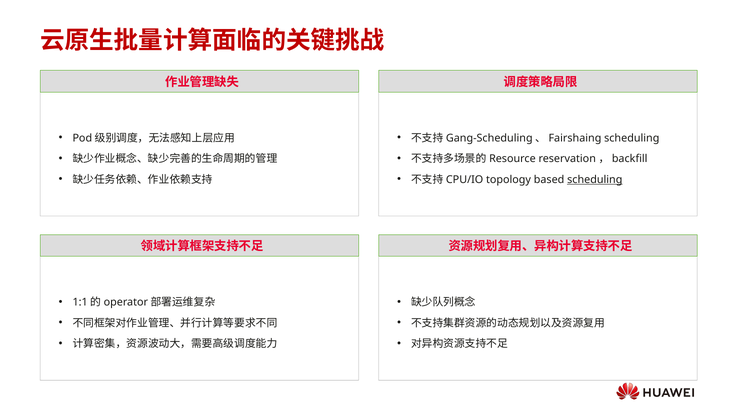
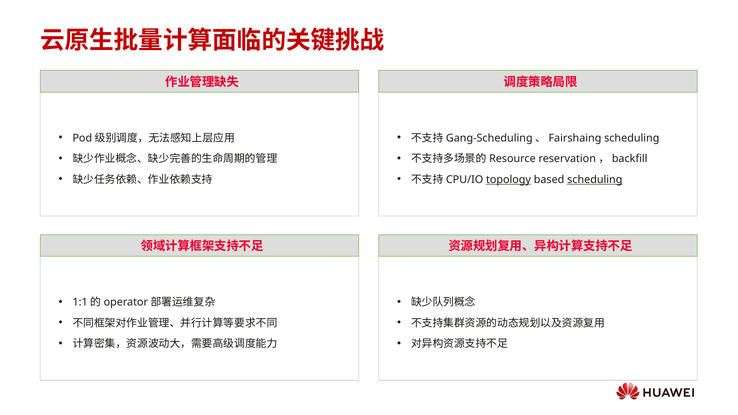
topology underline: none -> present (509, 179)
